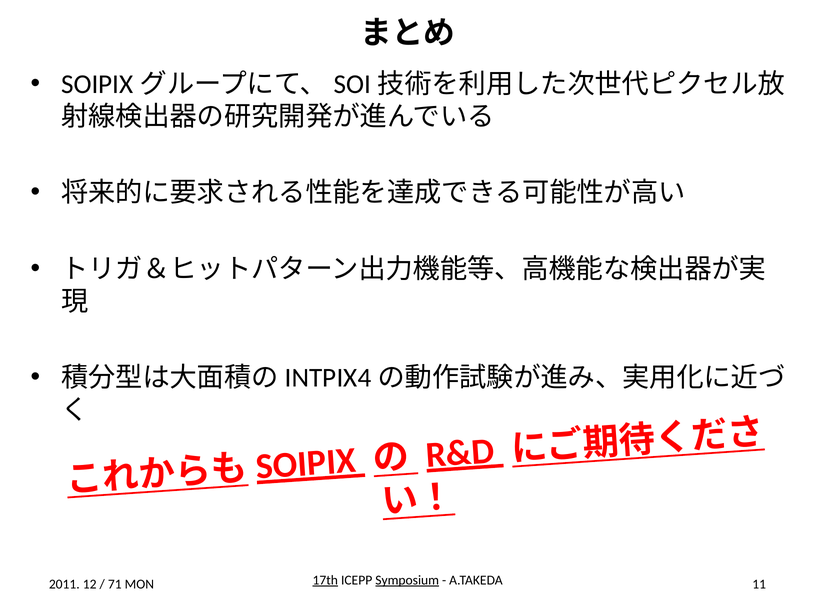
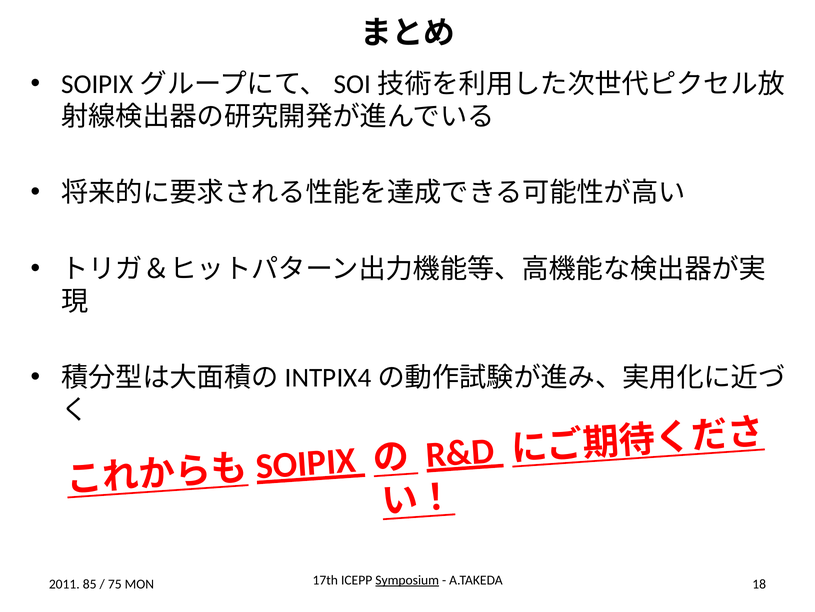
12: 12 -> 85 (90, 584)
71: 71 -> 75 (115, 584)
17th underline: present -> none (325, 580)
11: 11 -> 18 (759, 584)
